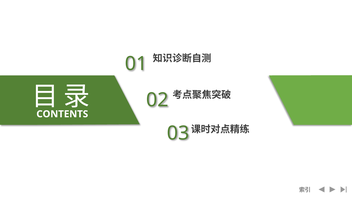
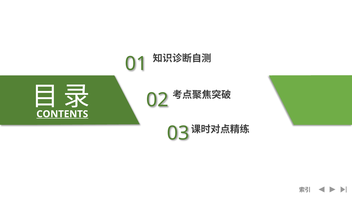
CONTENTS underline: none -> present (62, 114)
